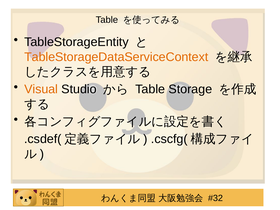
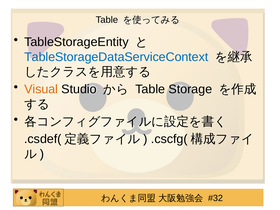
TableStorageDataServiceContext colour: orange -> blue (116, 57)
